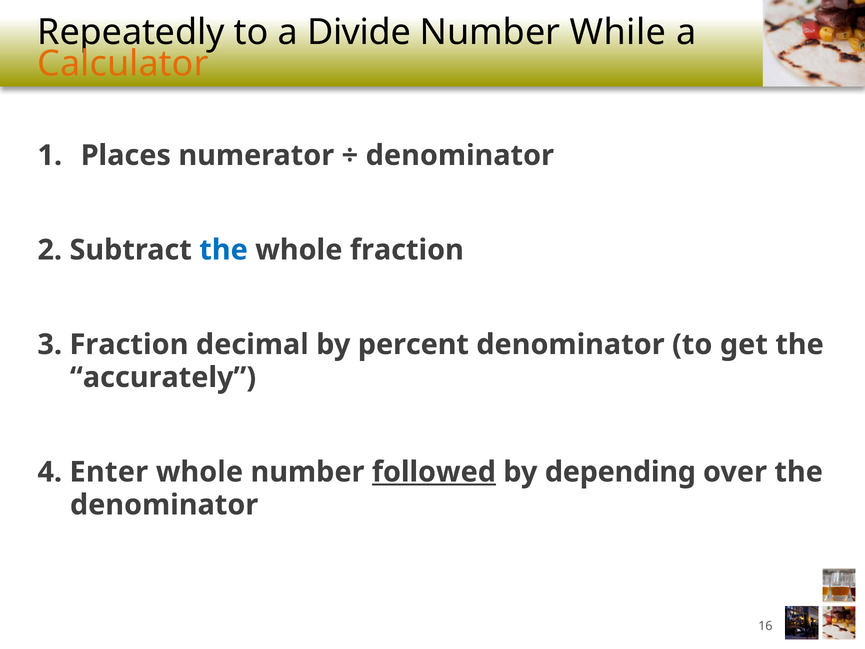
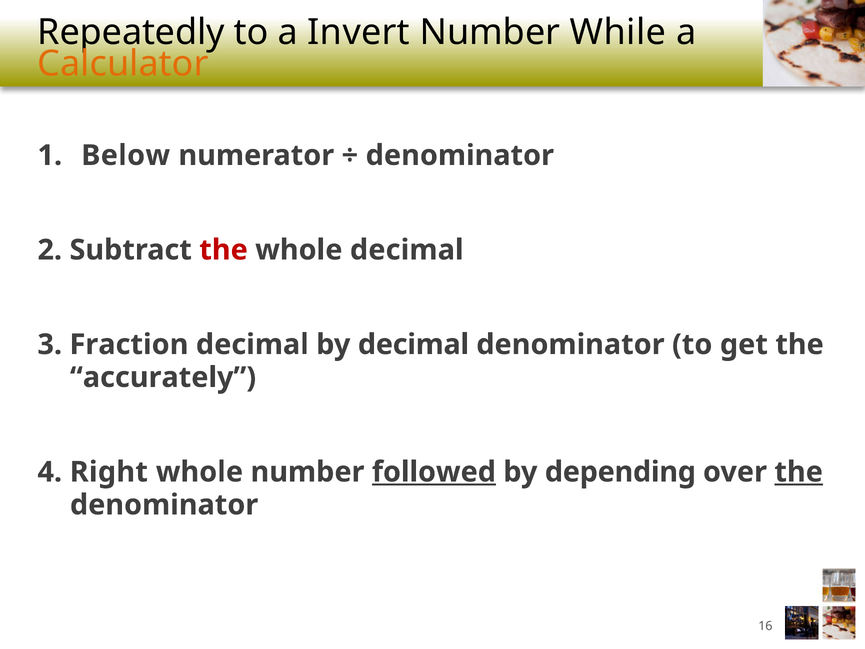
Divide: Divide -> Invert (359, 32)
Places: Places -> Below (126, 155)
the colour: blue -> red (224, 250)
whole fraction: fraction -> decimal (407, 250)
by percent: percent -> decimal (413, 344)
Enter: Enter -> Right (109, 472)
the underline: none -> present (799, 472)
